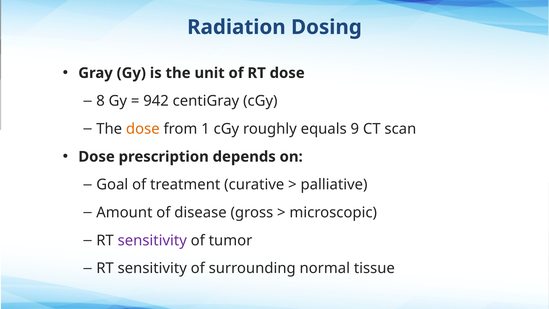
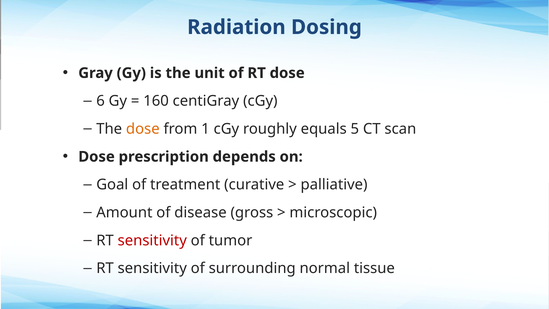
8: 8 -> 6 (101, 101)
942: 942 -> 160 (156, 101)
9: 9 -> 5 (355, 129)
sensitivity colour: purple -> red (152, 240)
